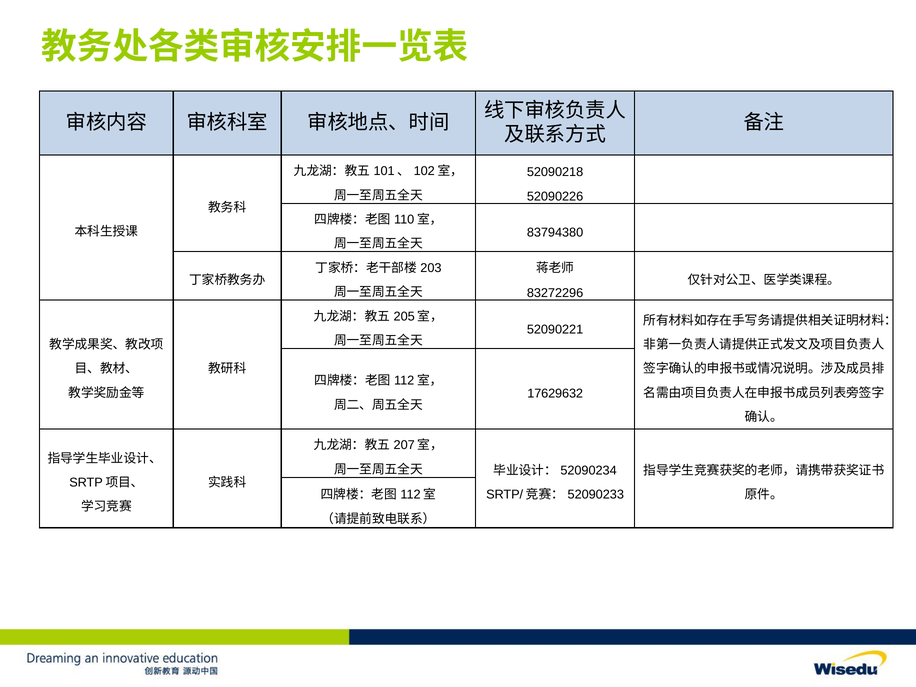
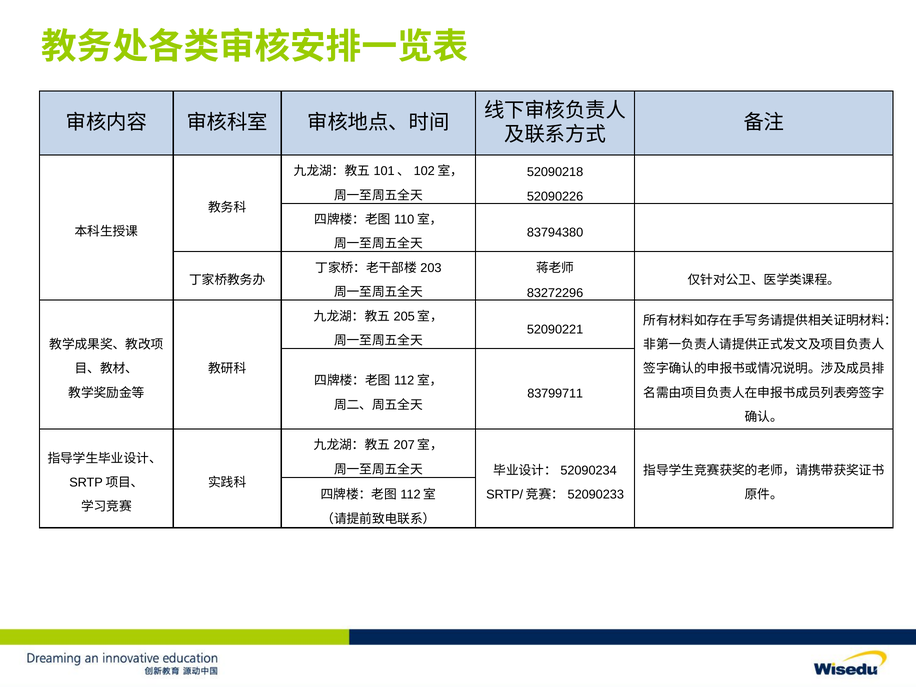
17629632: 17629632 -> 83799711 (555, 394)
